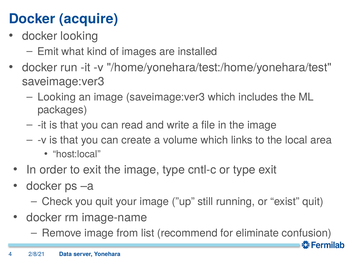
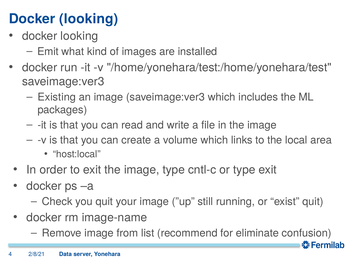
acquire: acquire -> looking (89, 19)
Looking: Looking -> Existing (57, 97)
